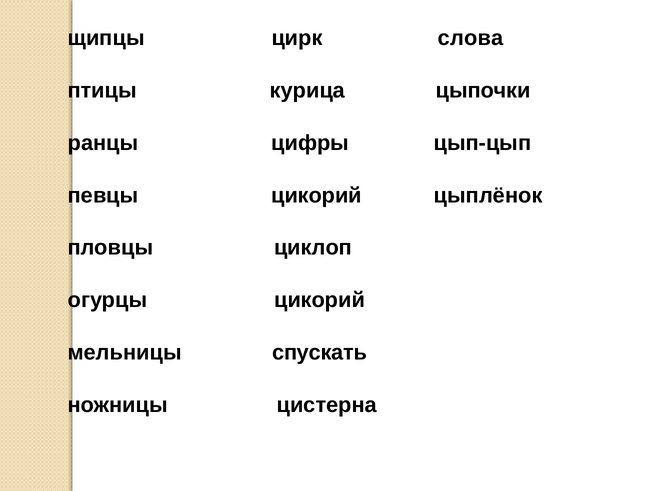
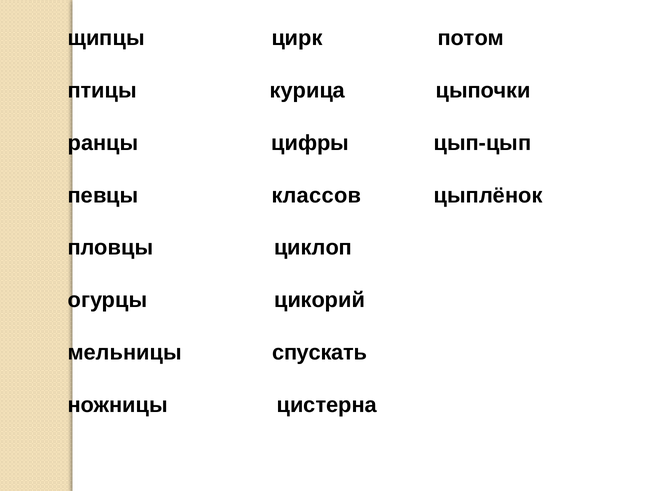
слова: слова -> потом (471, 38)
певцы цикорий: цикорий -> классов (316, 195)
